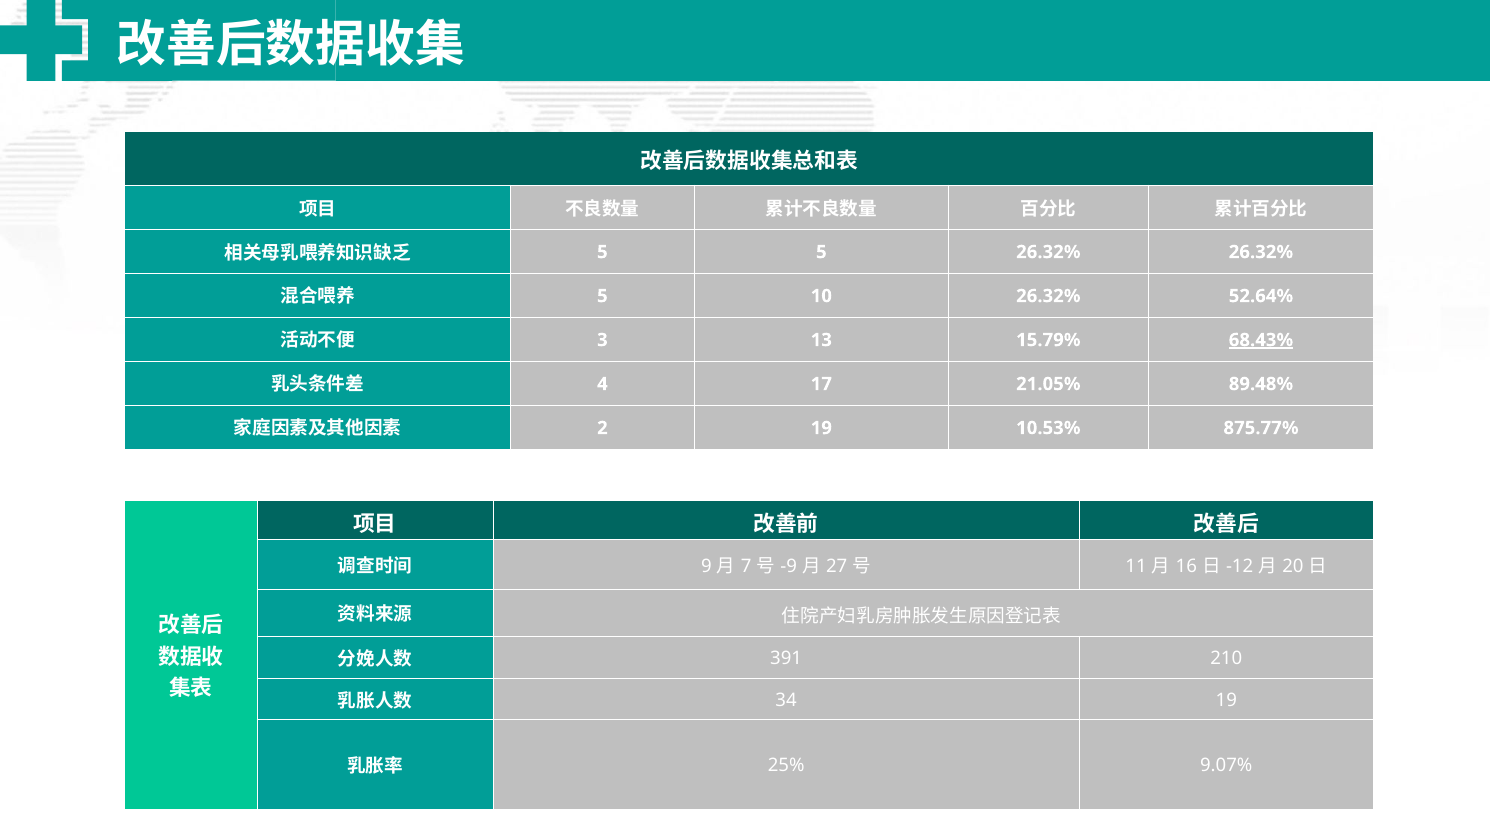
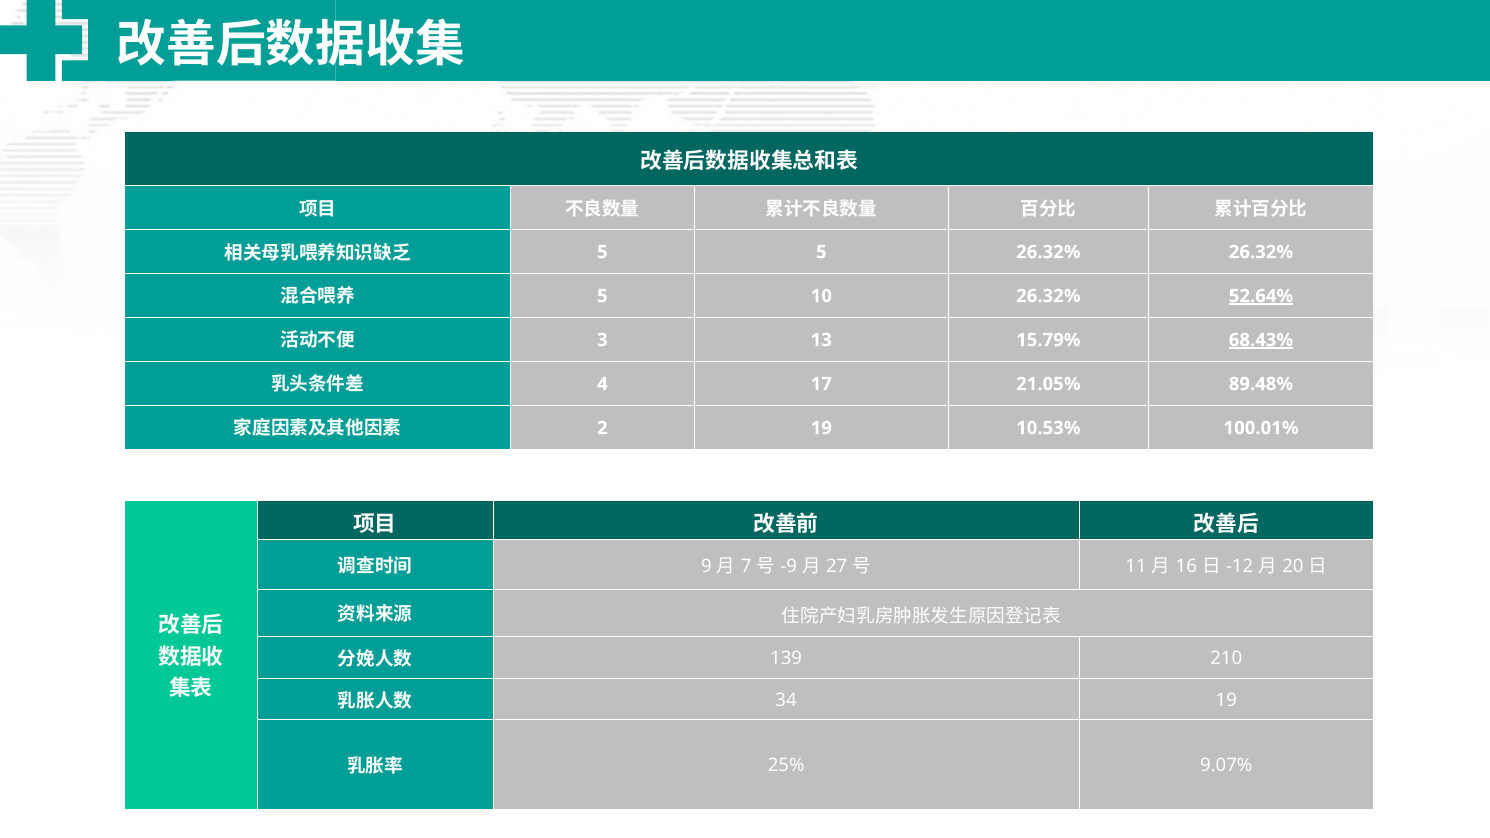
52.64% underline: none -> present (1261, 296)
875.77%: 875.77% -> 100.01% (1261, 428)
391: 391 -> 139 (786, 659)
